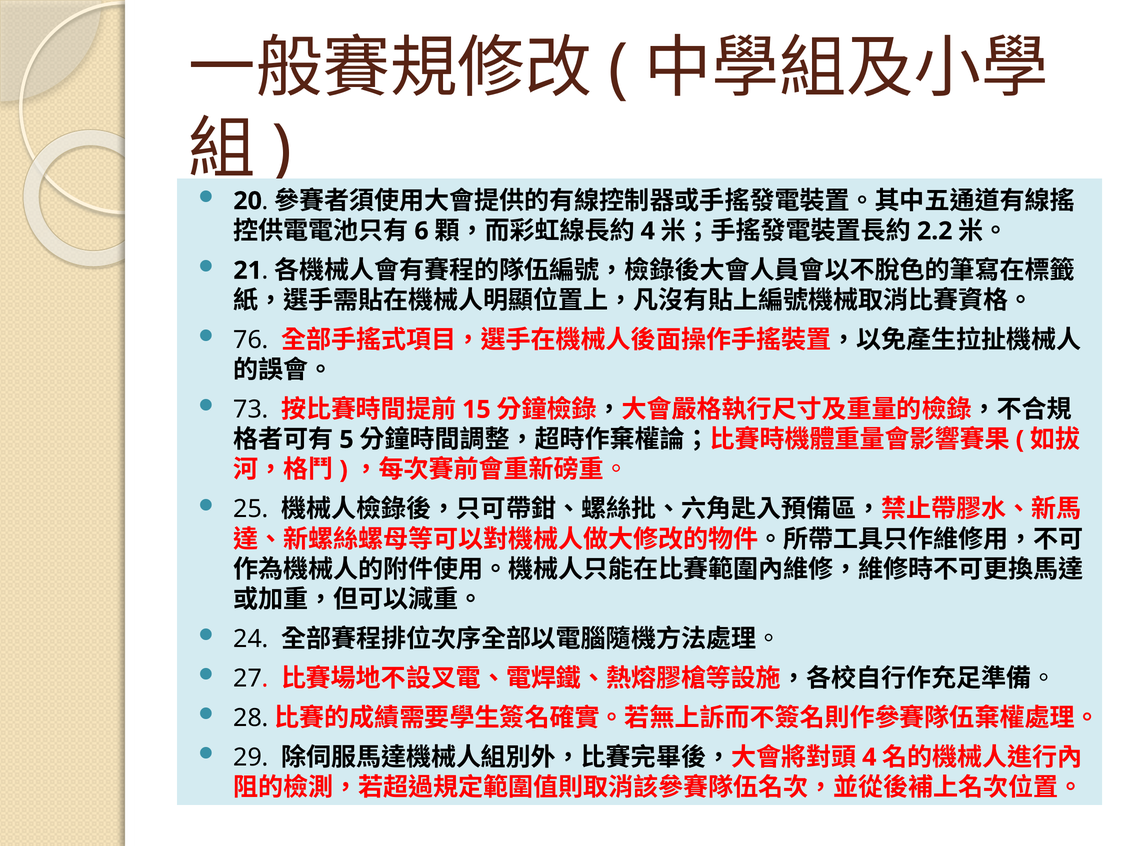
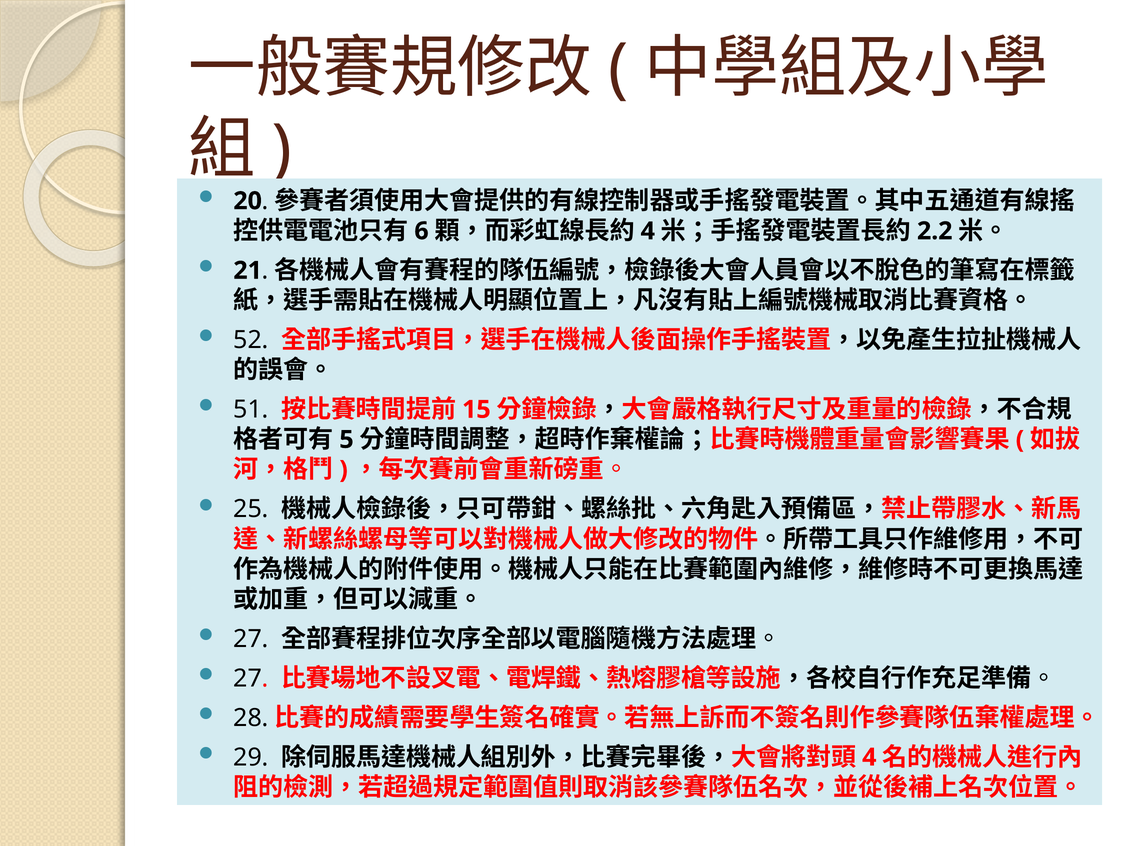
76: 76 -> 52 (251, 340)
73: 73 -> 51 (251, 410)
24: 24 -> 27 (251, 639)
